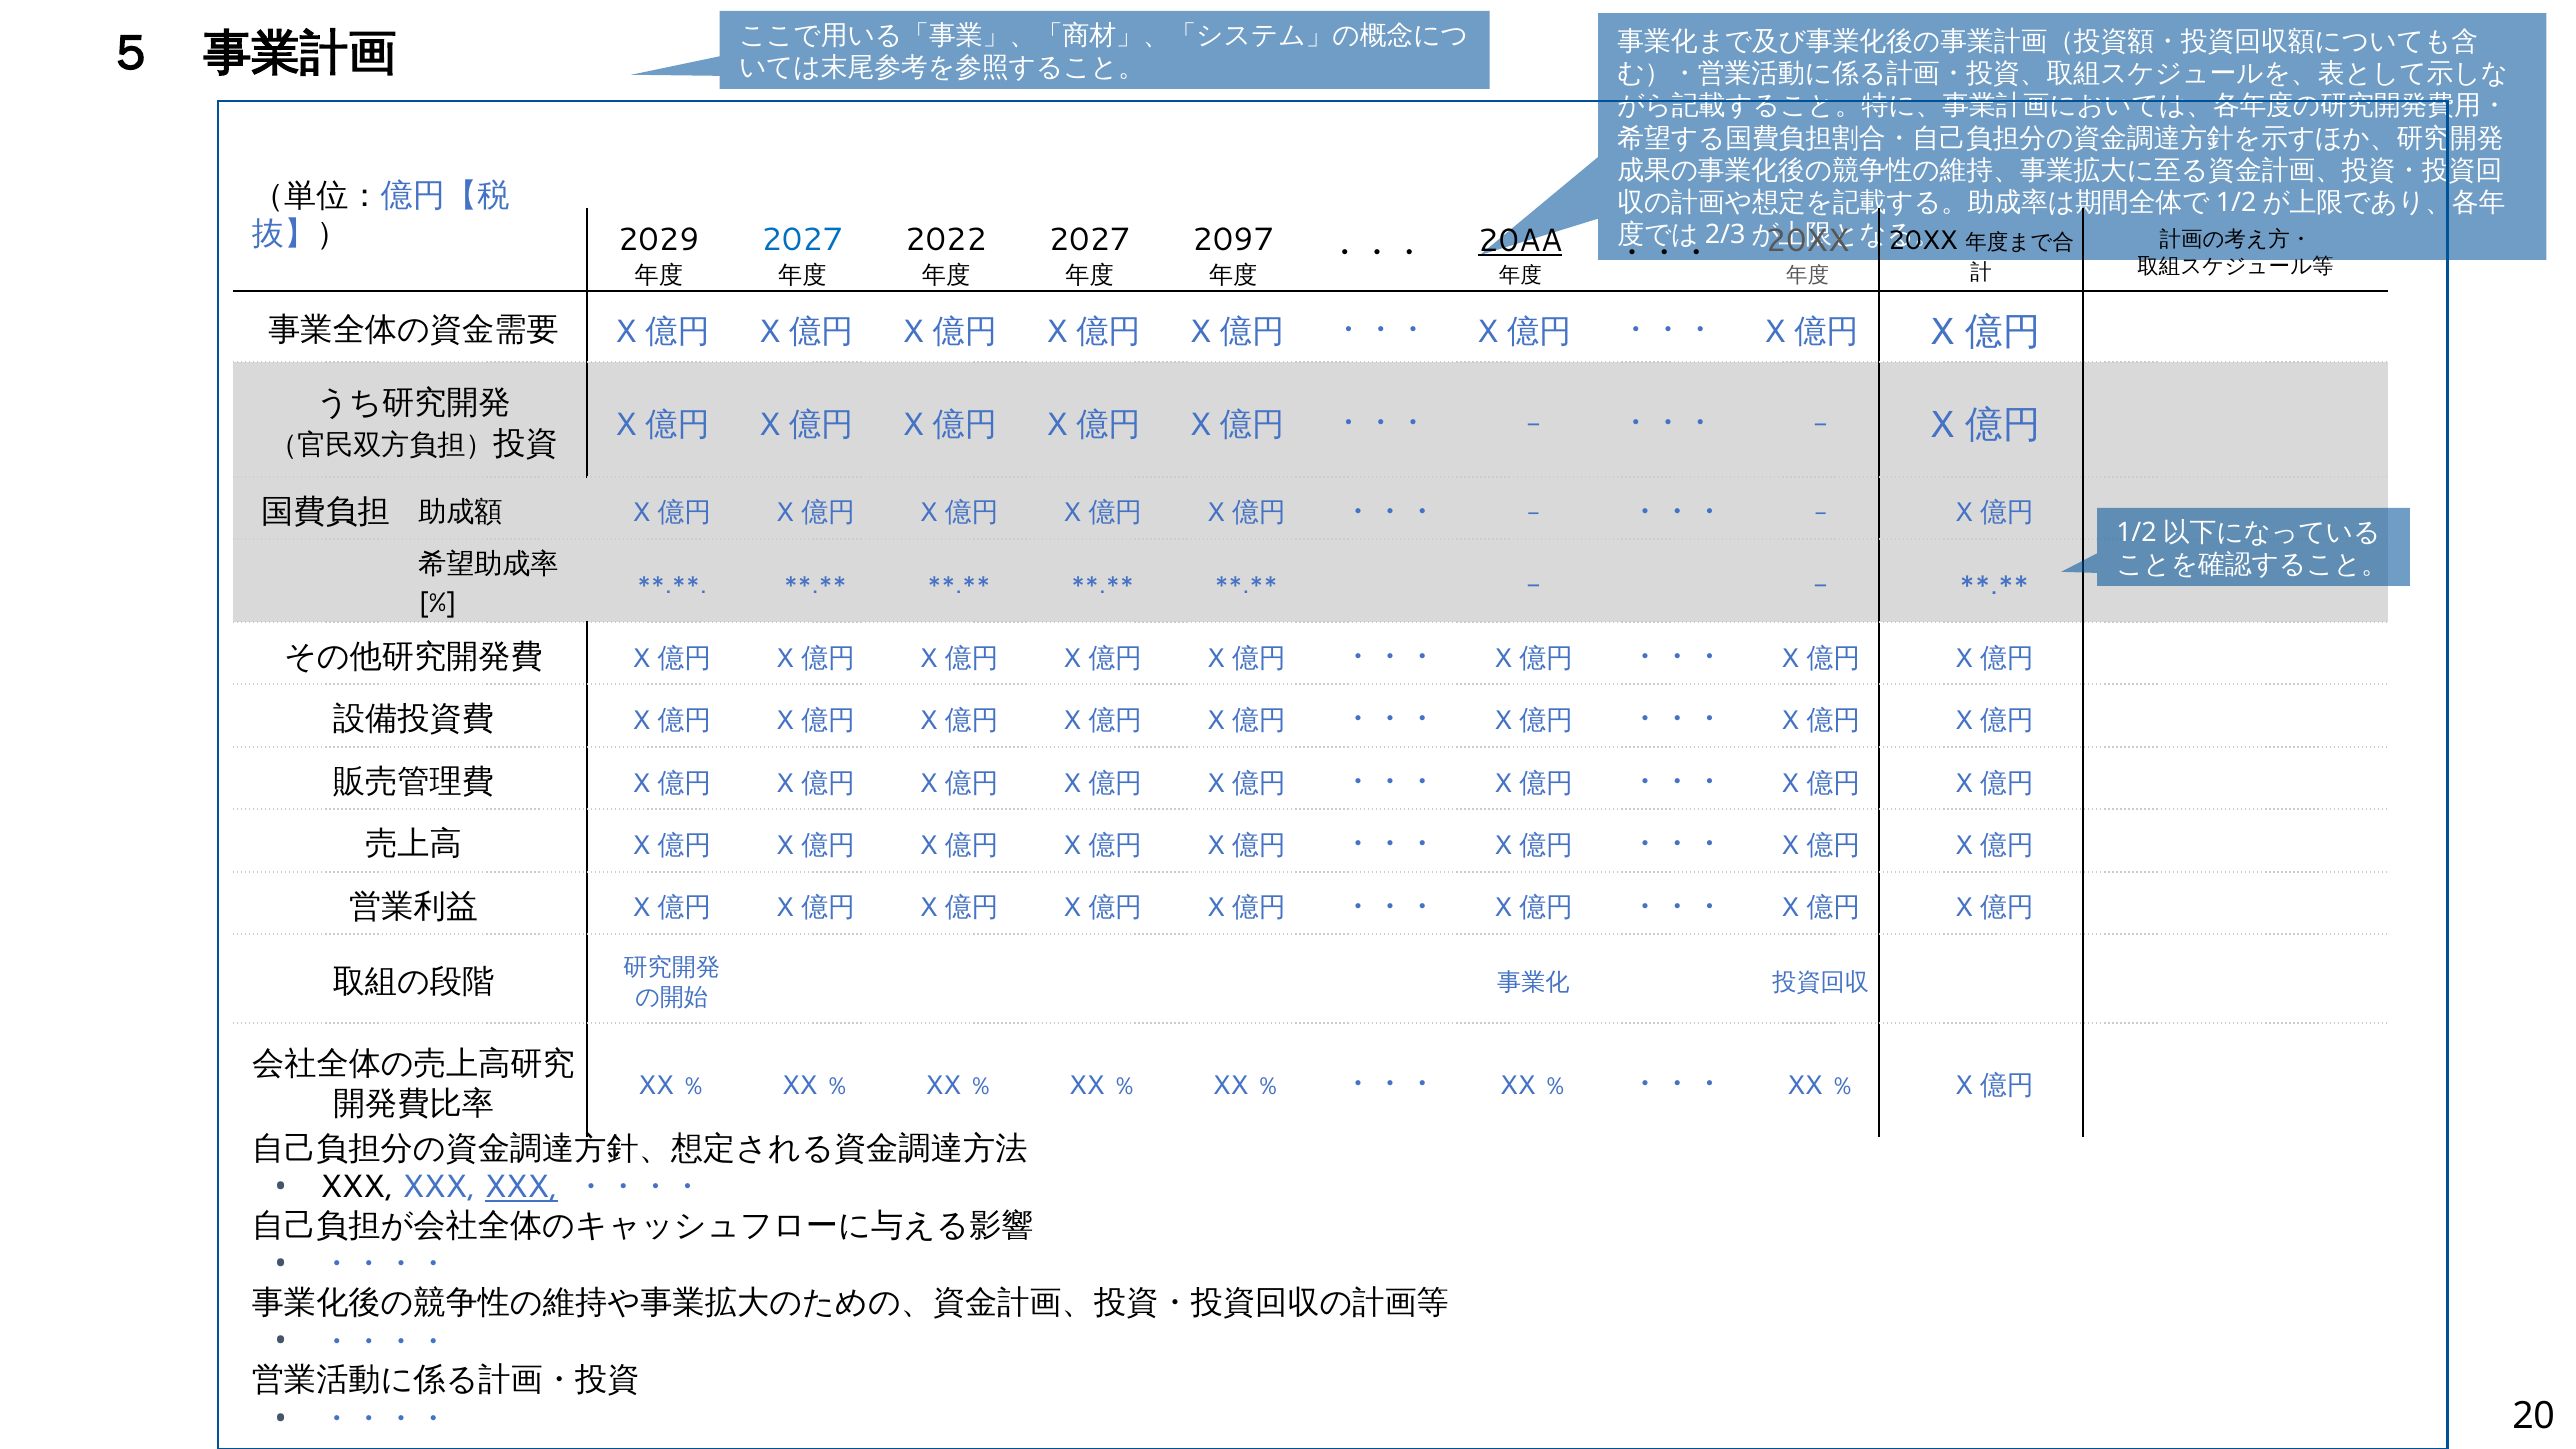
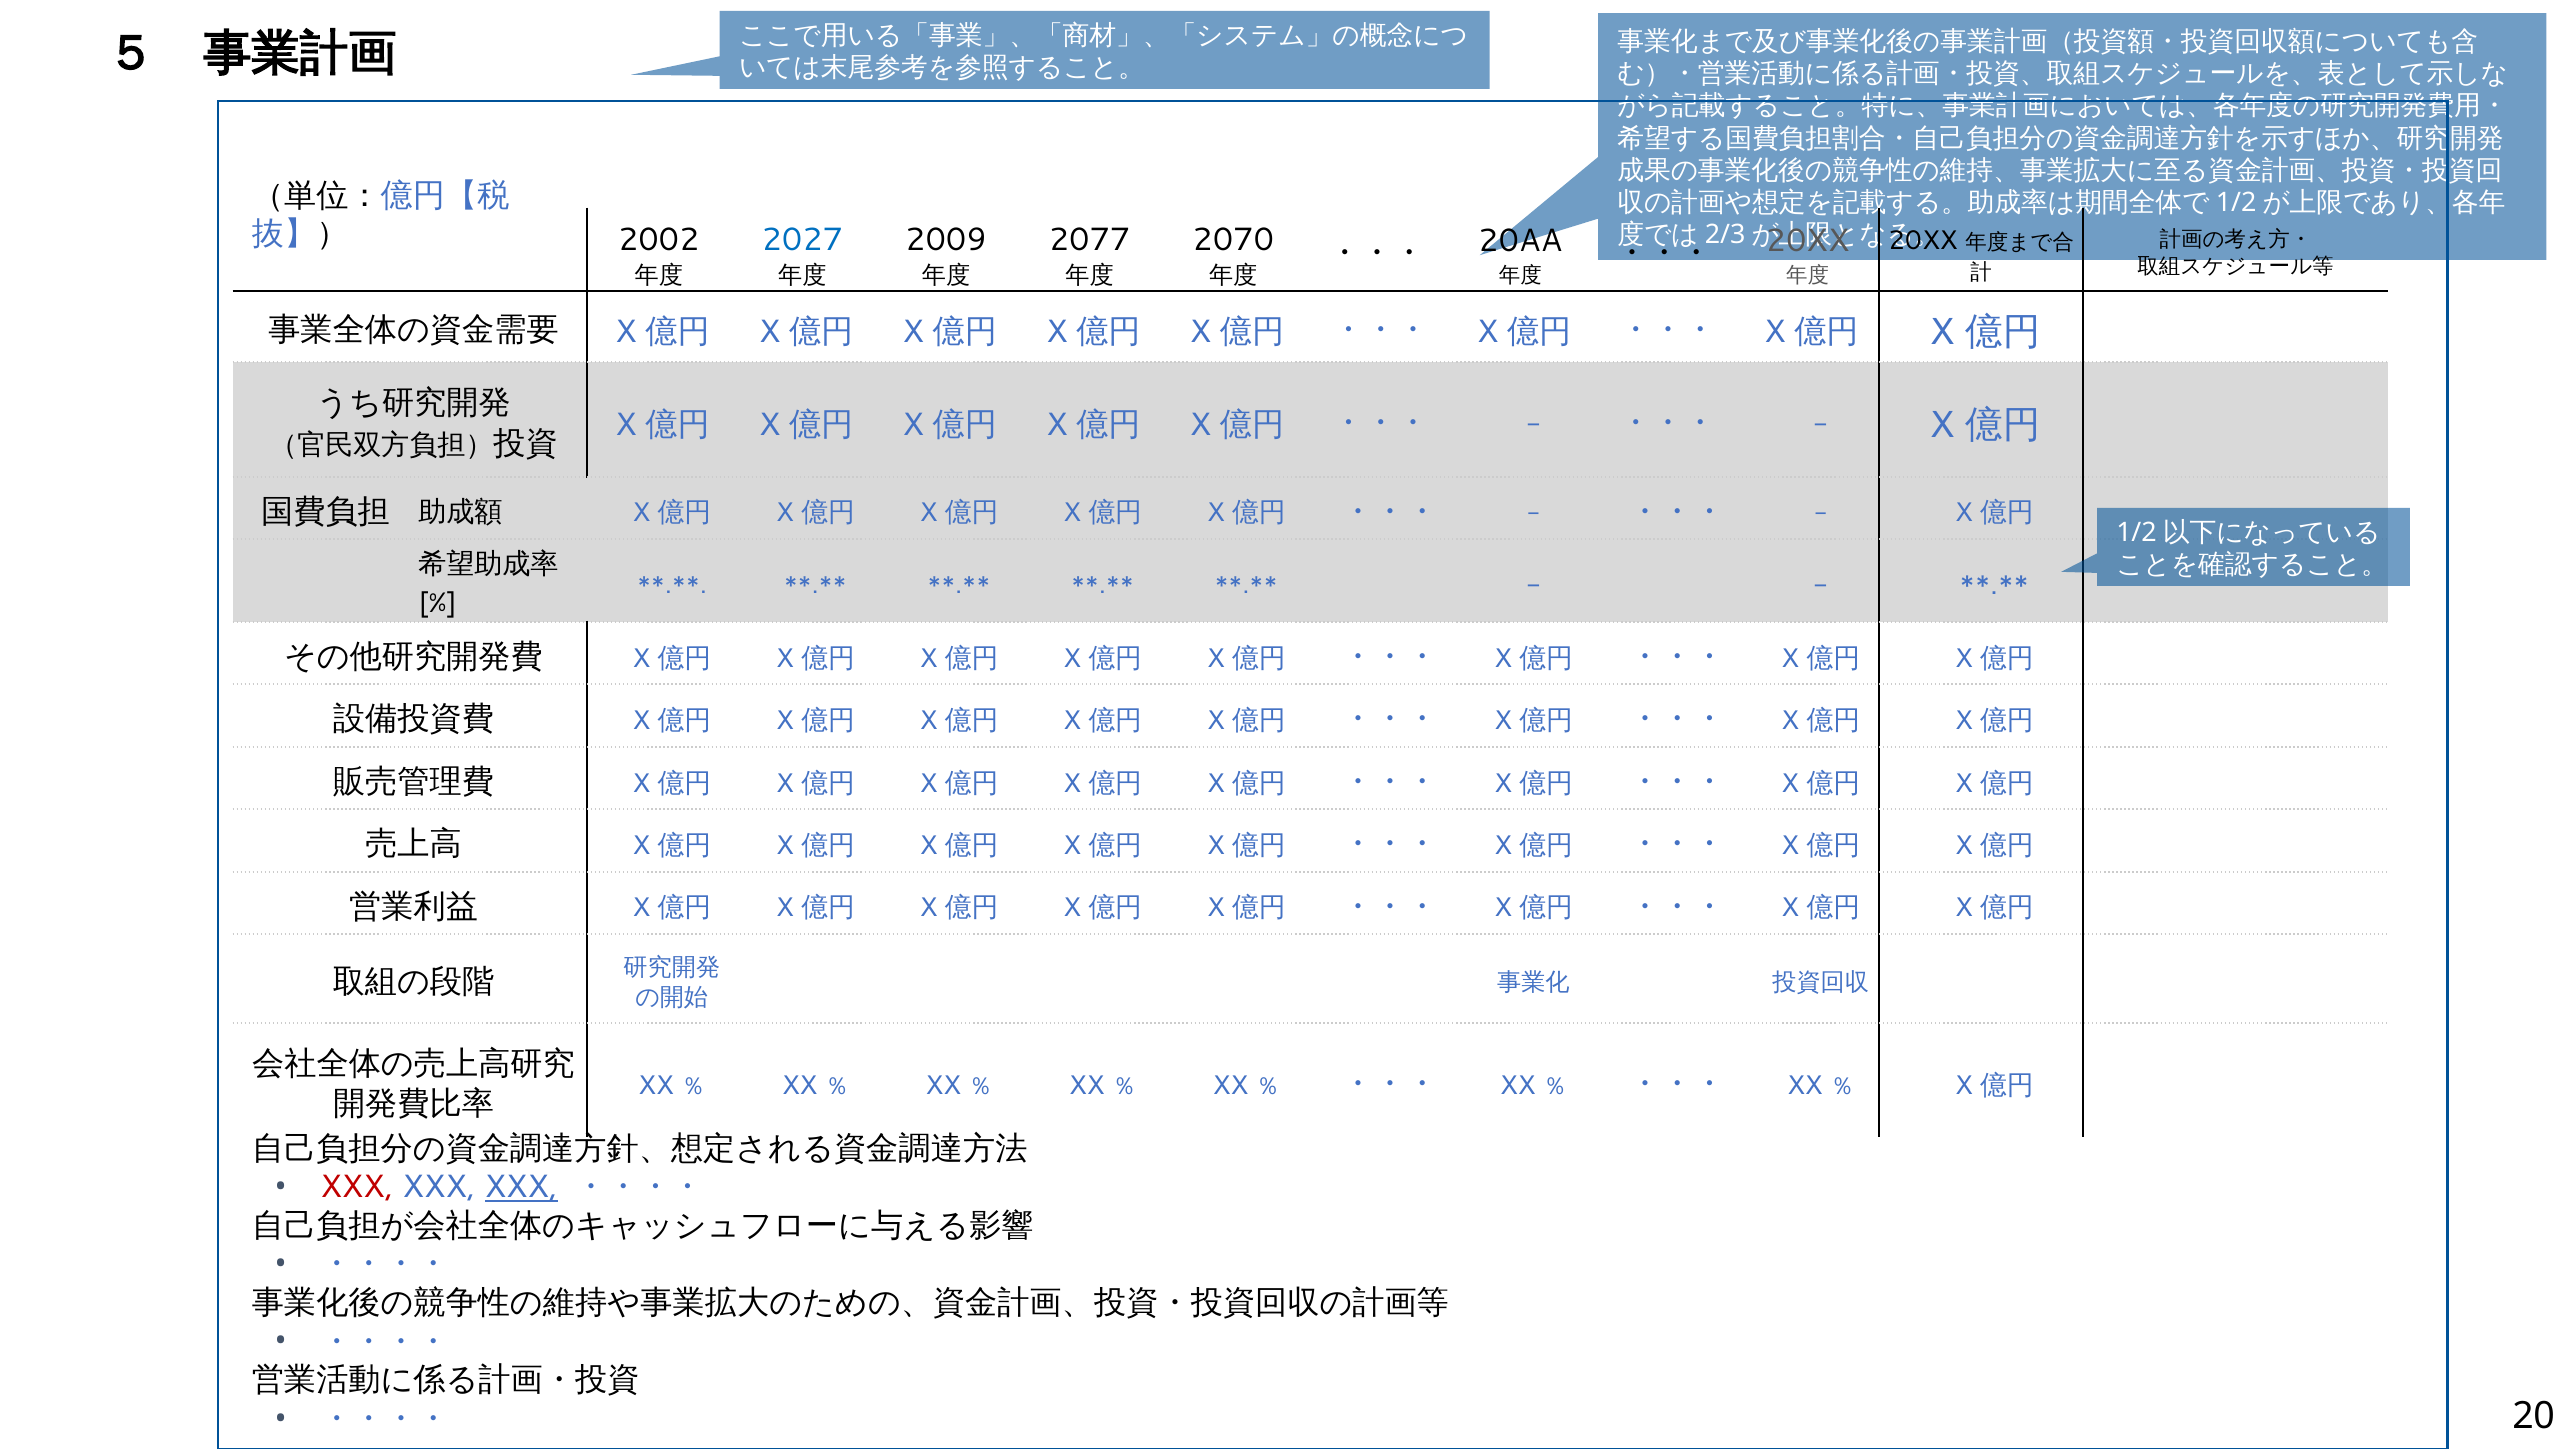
2029: 2029 -> 2002 (659, 240)
2022: 2022 -> 2009 (946, 240)
2027: 2027 -> 2077 (1090, 240)
2097: 2097 -> 2070 (1233, 240)
20AA underline: present -> none (1520, 241)
XXX colour: black -> red (357, 1187)
